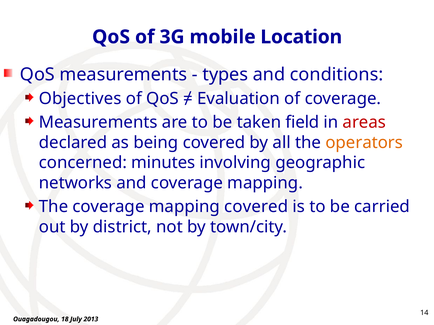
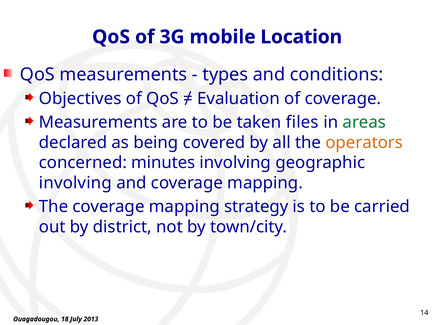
field: field -> files (302, 122)
areas colour: red -> green (364, 122)
networks: networks -> involving (75, 183)
mapping covered: covered -> strategy (256, 207)
